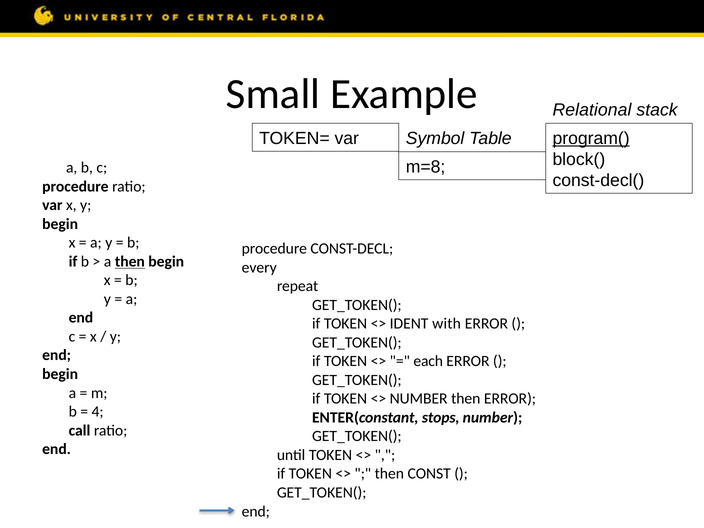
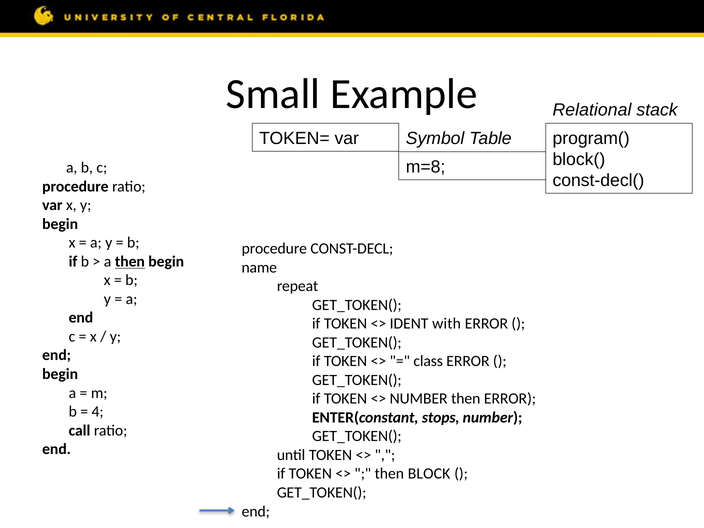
program( underline: present -> none (591, 138)
every: every -> name (259, 267)
each: each -> class (428, 361)
then CONST: CONST -> BLOCK (429, 474)
